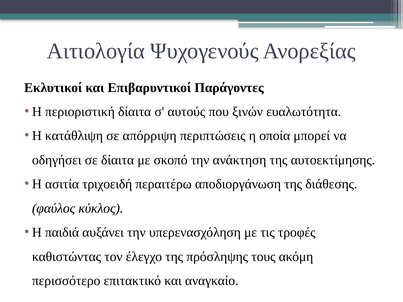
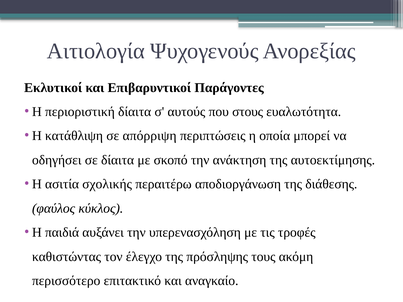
ξινών: ξινών -> στους (248, 112)
τριχοειδή: τριχοειδή -> σχολικής (107, 184)
